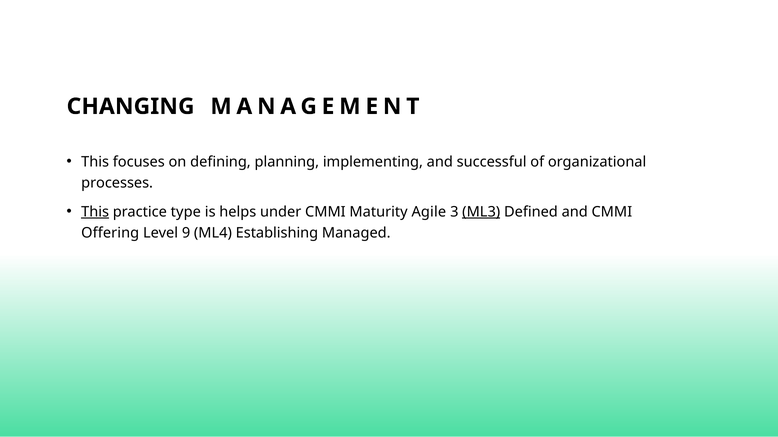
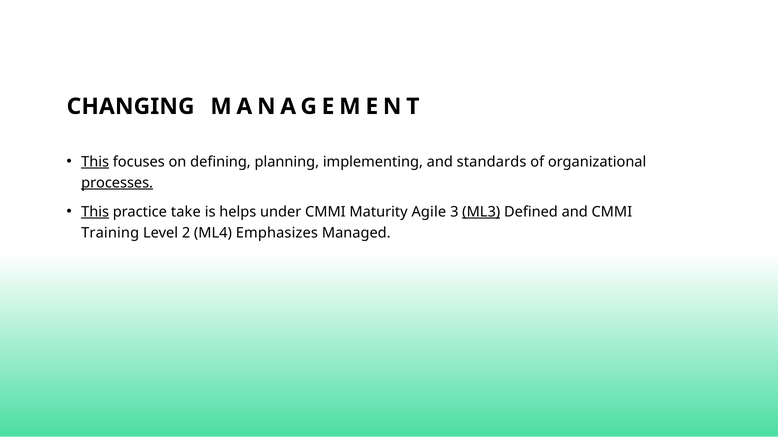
This underline: none -> present (95, 162)
successful: successful -> standards (492, 162)
processes underline: none -> present (117, 183)
type: type -> take (186, 212)
Offering: Offering -> Training (110, 233)
9: 9 -> 2 (186, 233)
Establishing: Establishing -> Emphasizes (277, 233)
